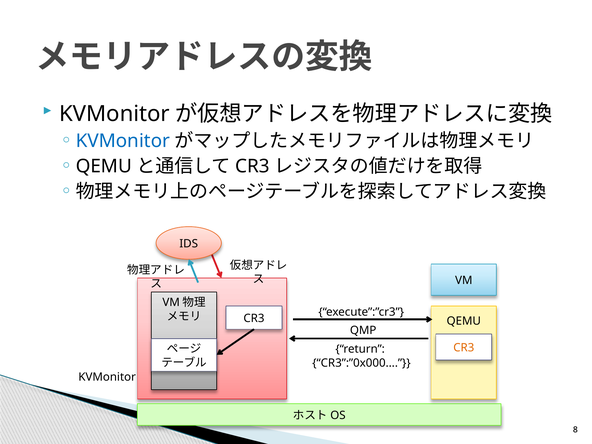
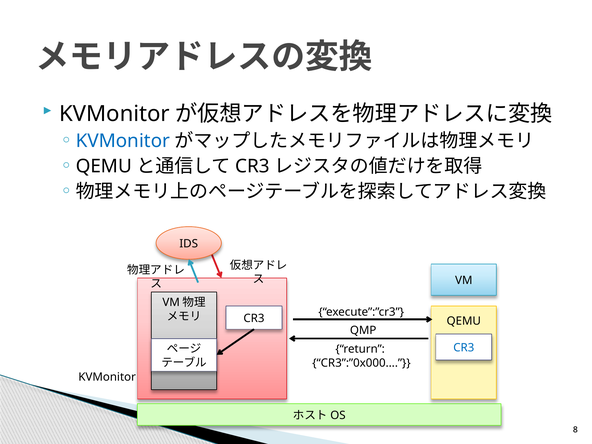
CR3 colour: orange -> blue (464, 348)
